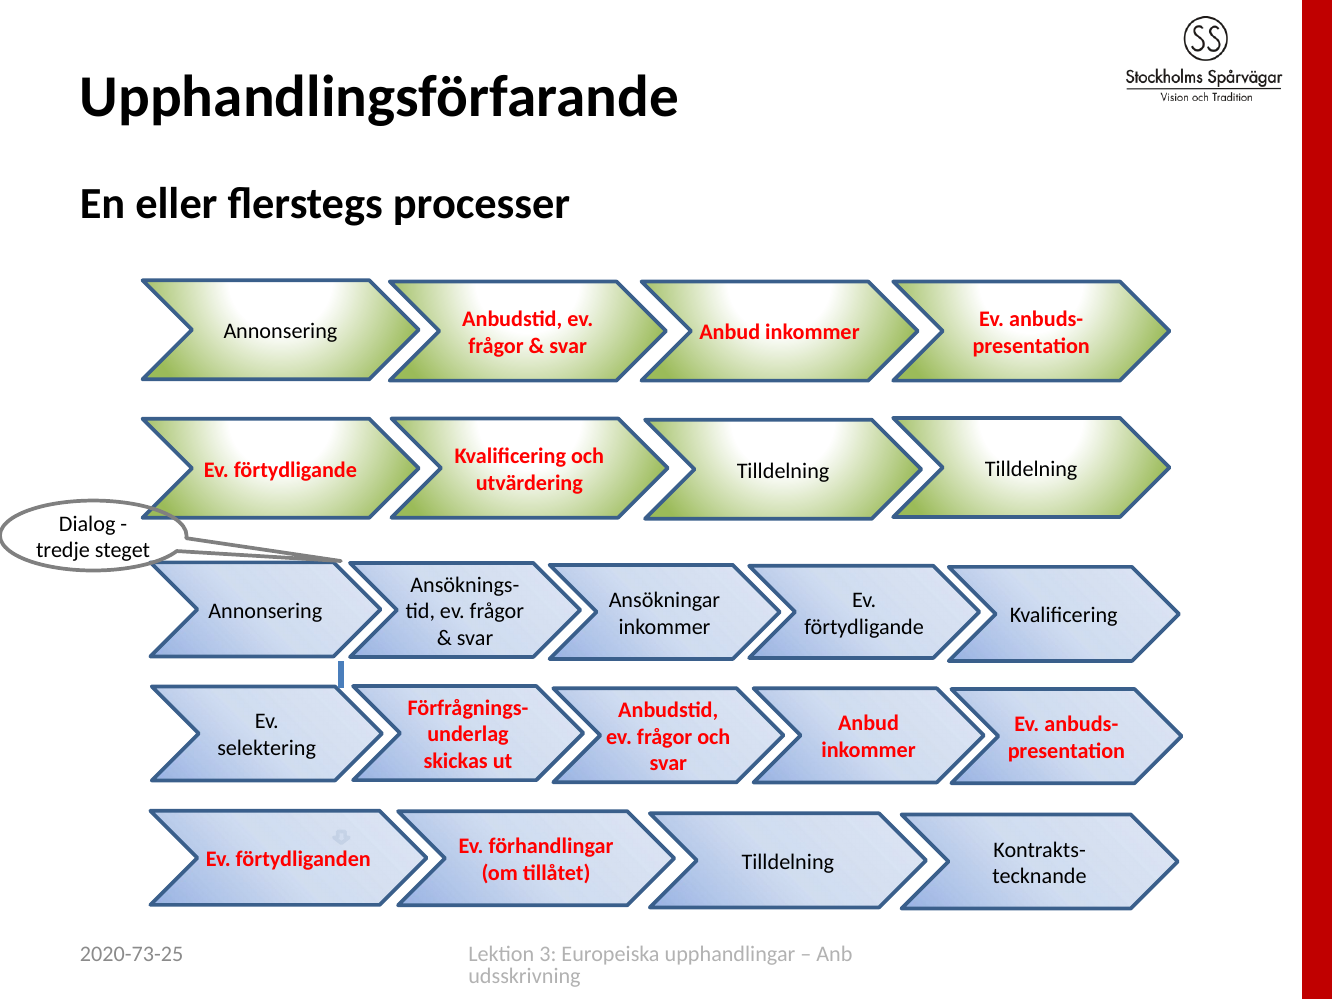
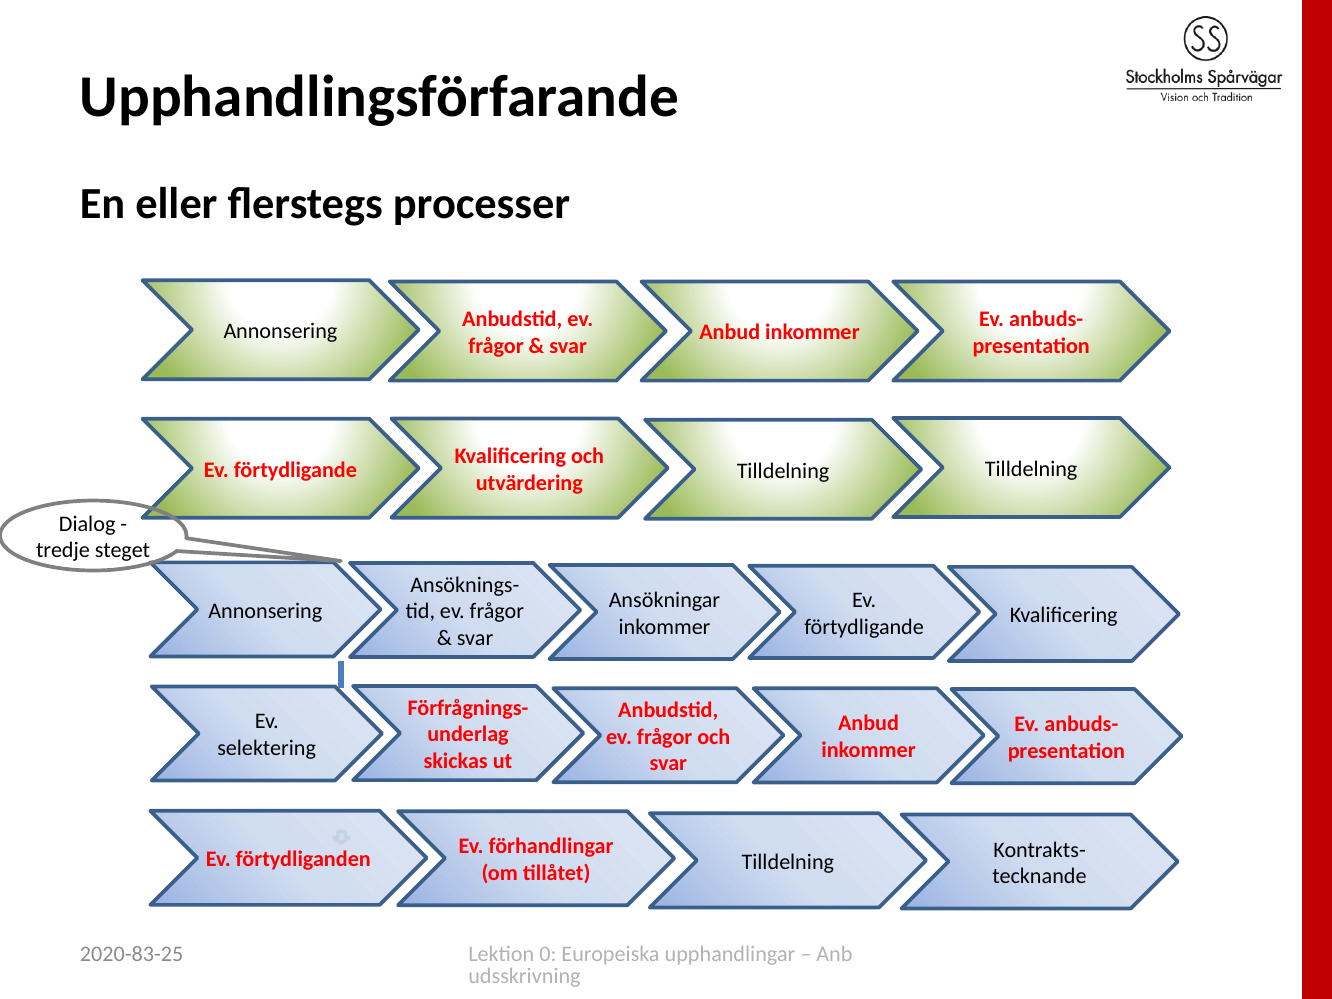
3: 3 -> 0 (548, 954)
2020-73-25: 2020-73-25 -> 2020-83-25 (132, 954)
